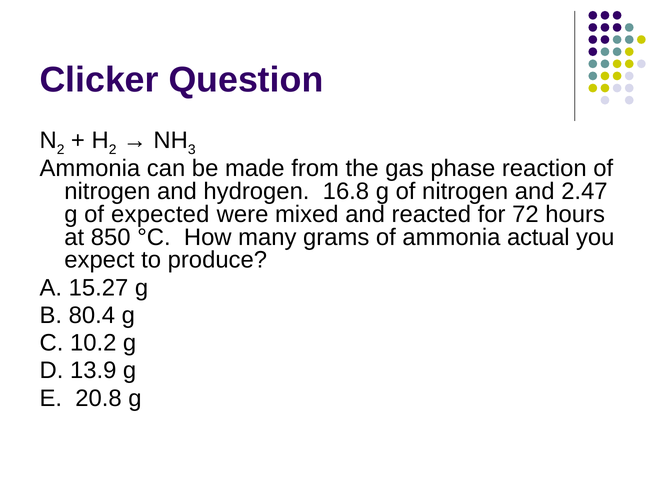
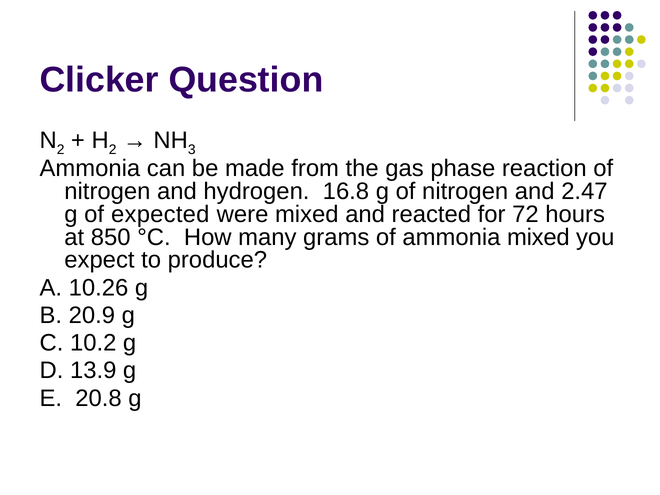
ammonia actual: actual -> mixed (538, 237)
15.27: 15.27 -> 10.26 (99, 288)
80.4: 80.4 -> 20.9 (92, 315)
